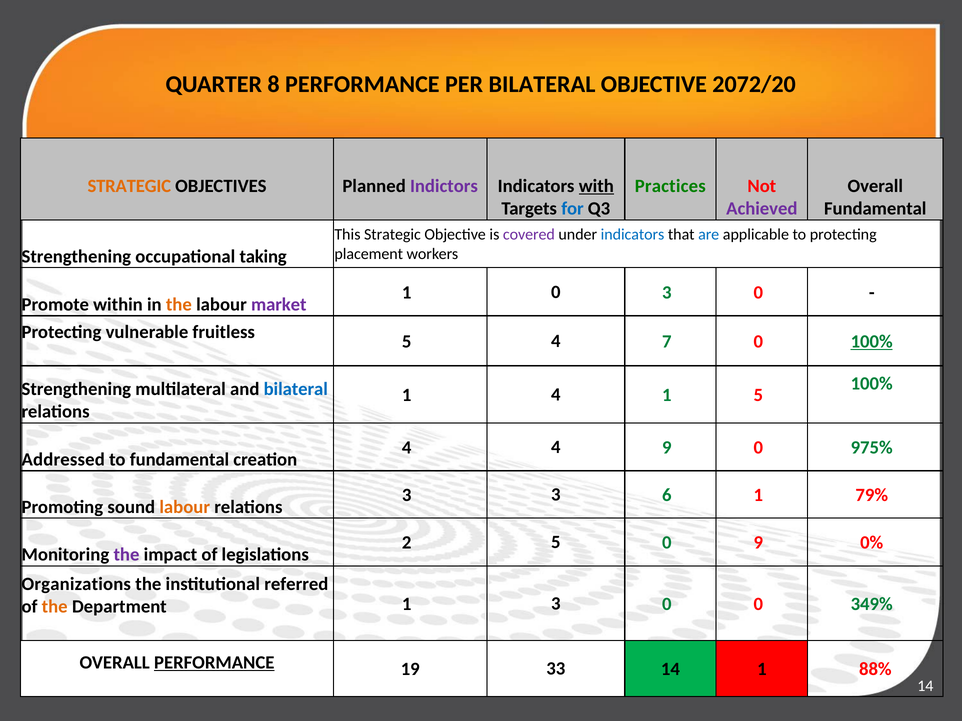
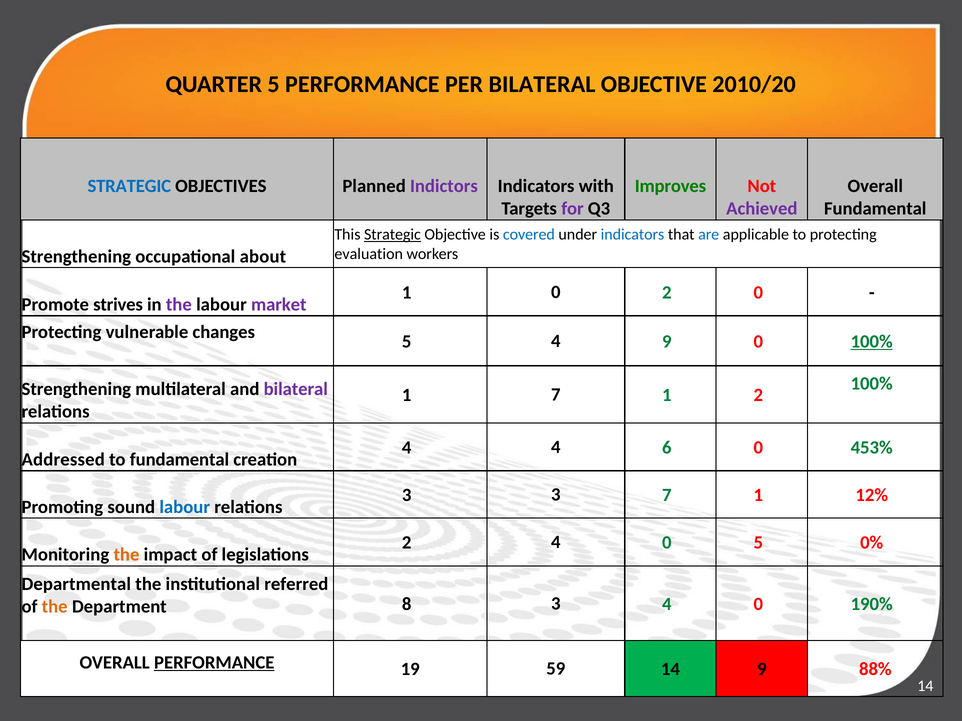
QUARTER 8: 8 -> 5 (274, 85)
2072/20: 2072/20 -> 2010/20 (754, 85)
STRATEGIC colour: orange -> blue (129, 186)
with underline: present -> none (596, 186)
Practices: Practices -> Improves (670, 186)
for colour: blue -> purple (572, 209)
Strategic underline: none -> present (392, 235)
covered colour: purple -> blue (529, 235)
placement: placement -> evaluation (369, 254)
taking: taking -> about (263, 257)
0 3: 3 -> 2 (667, 293)
within: within -> strives (118, 305)
the colour: orange -> purple (179, 305)
fruitless: fruitless -> changes (224, 332)
4 7: 7 -> 9 (667, 342)
bilateral colour: blue -> purple (296, 389)
1 4: 4 -> 7 (556, 395)
1 5: 5 -> 2 (758, 395)
4 9: 9 -> 6 (667, 448)
975%: 975% -> 453% (872, 448)
3 6: 6 -> 7 (667, 495)
79%: 79% -> 12% (872, 495)
labour colour: orange -> blue (185, 507)
2 5: 5 -> 4 (556, 543)
0 9: 9 -> 5 (758, 543)
the colour: purple -> orange (126, 555)
Organizations: Organizations -> Departmental (76, 584)
Department 1: 1 -> 8 (407, 604)
0: 0 -> 4 (667, 604)
349%: 349% -> 190% (872, 604)
33: 33 -> 59 (556, 669)
14 1: 1 -> 9 (762, 670)
